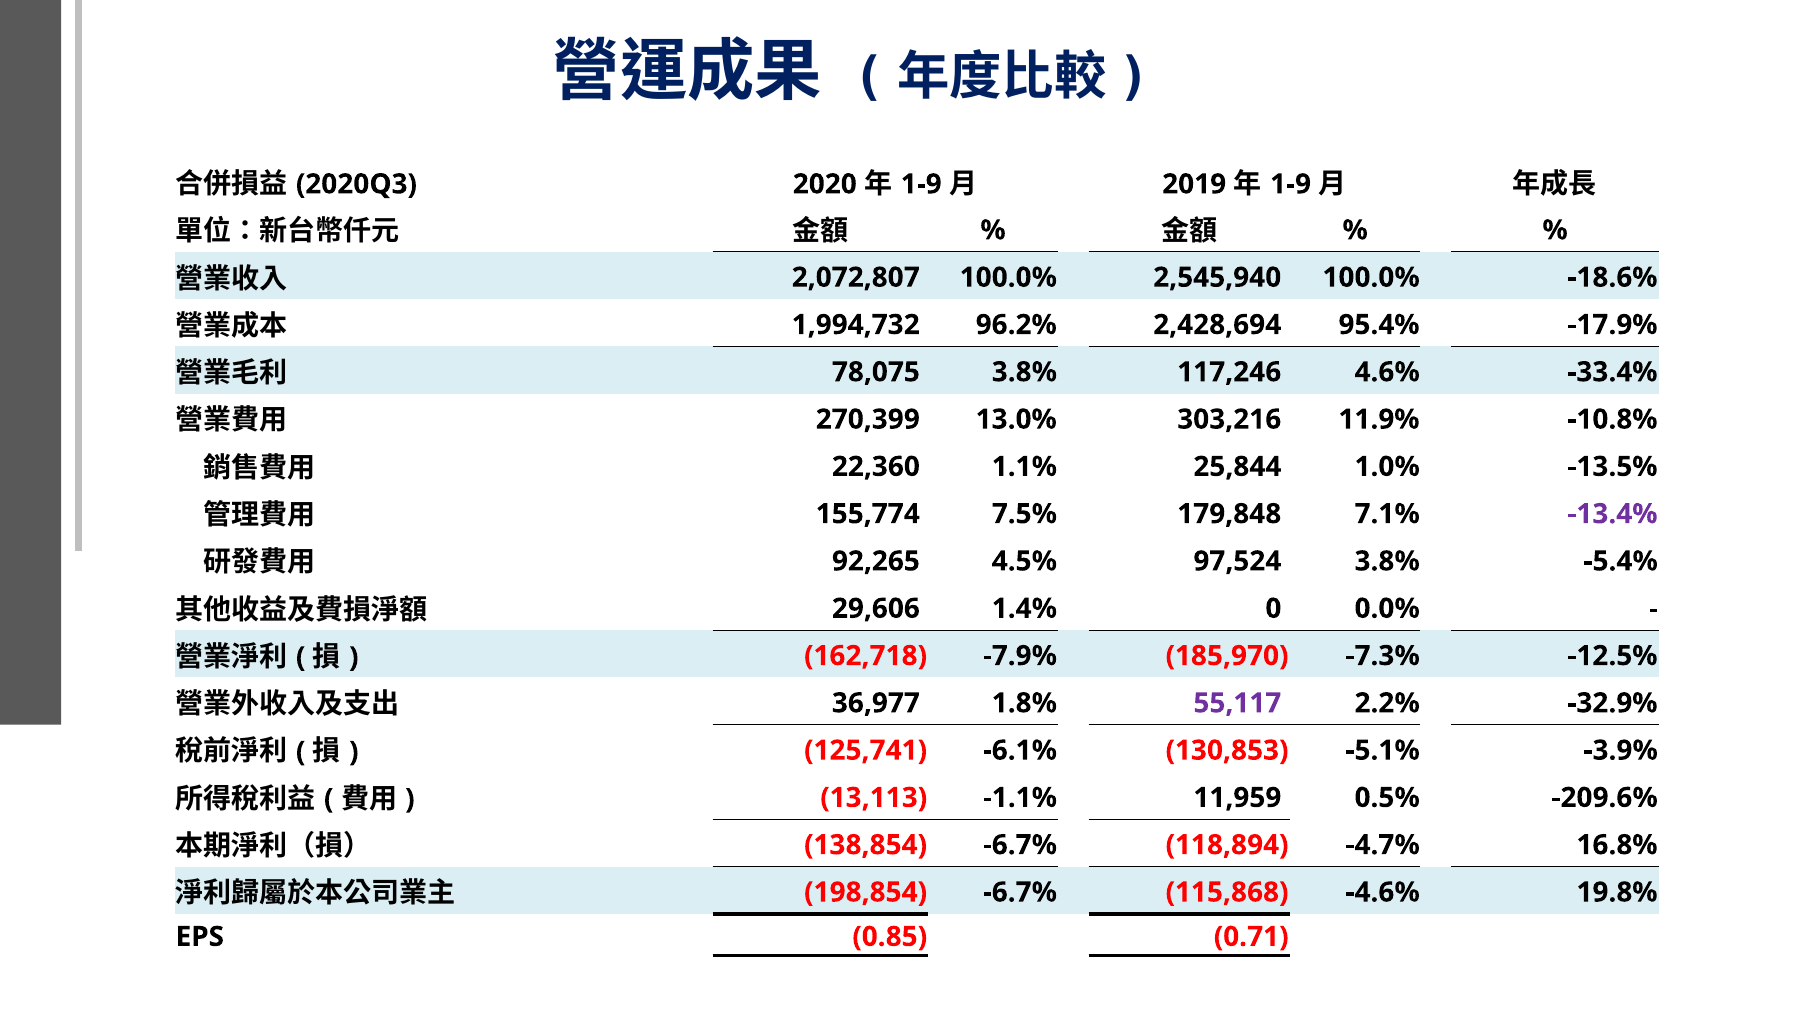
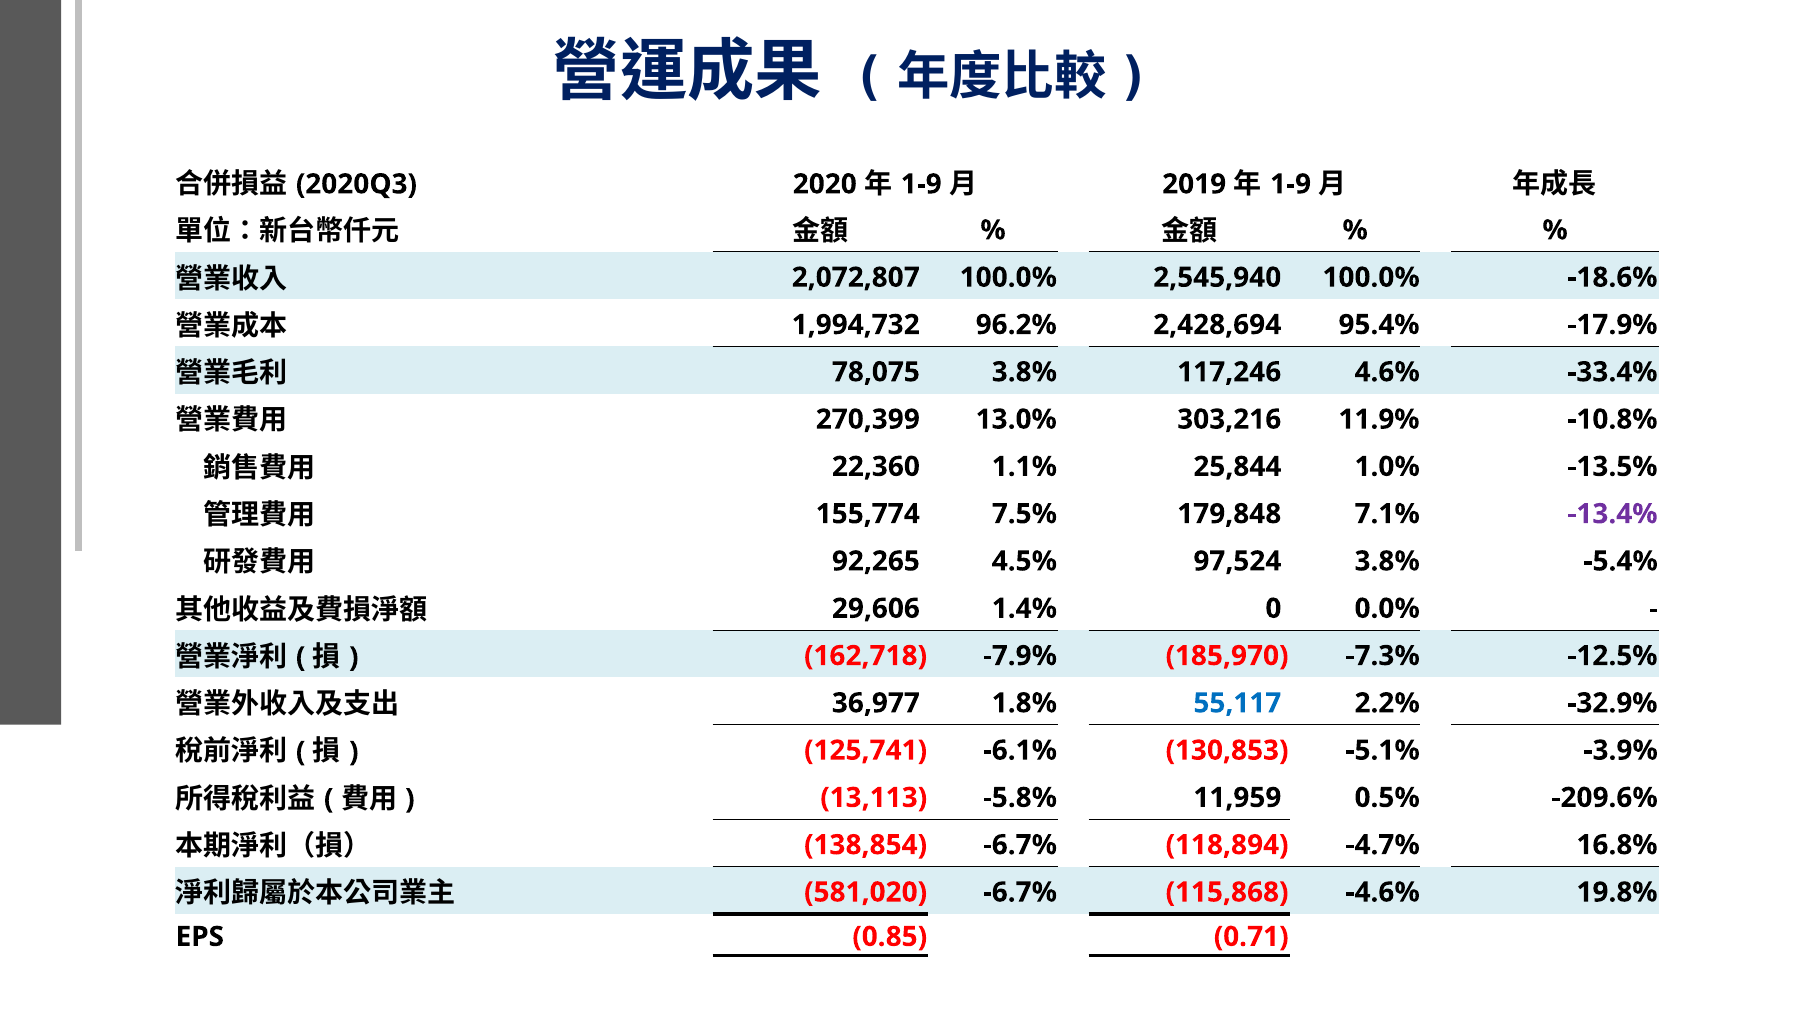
55,117 colour: purple -> blue (1237, 703)
-1.1%: -1.1% -> -5.8% (1020, 797)
198,854: 198,854 -> 581,020 (866, 892)
